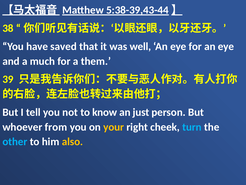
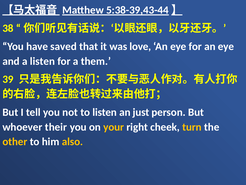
well: well -> love (140, 46)
a much: much -> listen (42, 61)
to know: know -> listen (105, 112)
from: from -> their (56, 127)
turn colour: light blue -> yellow (192, 127)
other colour: light blue -> yellow (15, 141)
